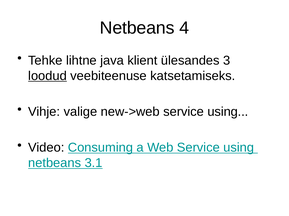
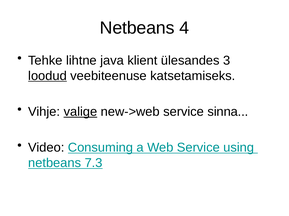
valige underline: none -> present (80, 112)
new->web service using: using -> sinna (228, 112)
3.1: 3.1 -> 7.3 (94, 163)
